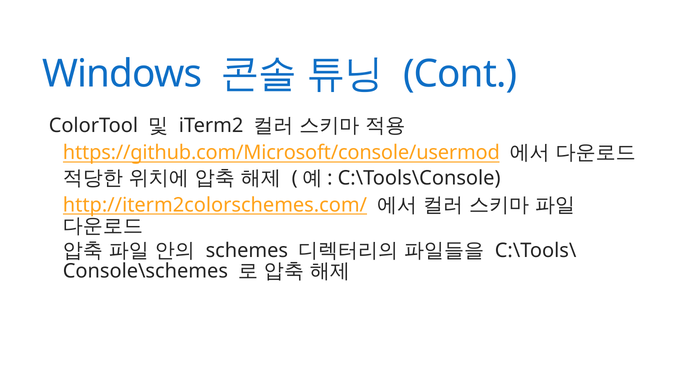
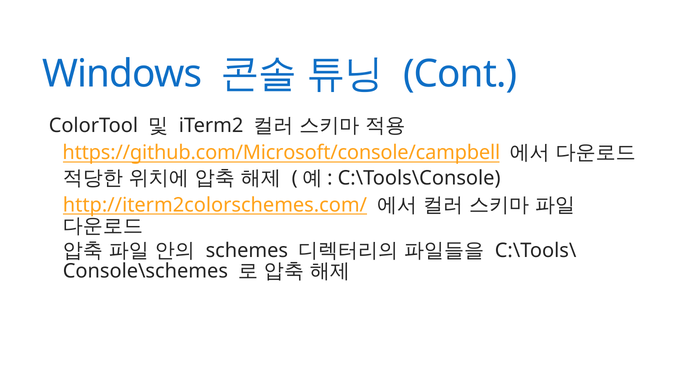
https://github.com/Microsoft/console/usermod: https://github.com/Microsoft/console/usermod -> https://github.com/Microsoft/console/campbell (281, 153)
